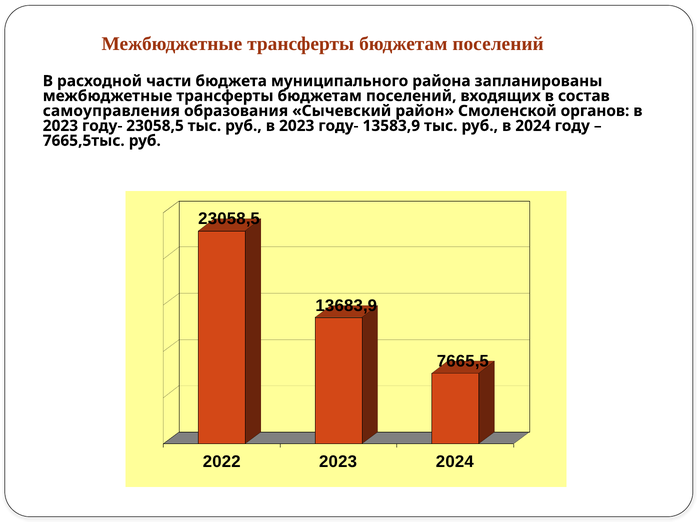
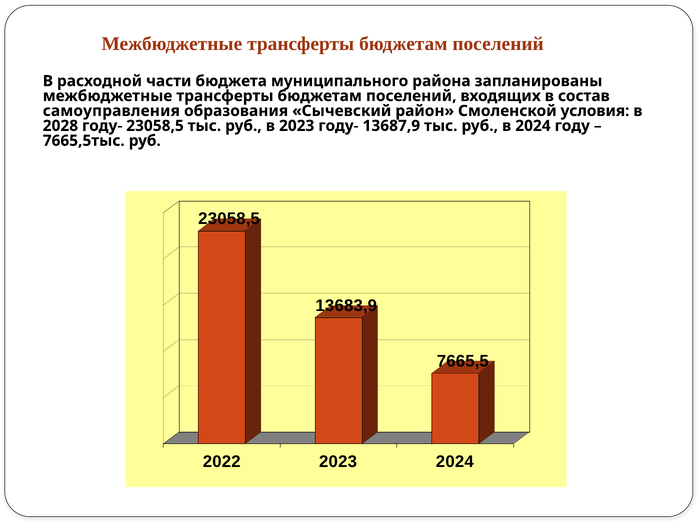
органов: органов -> условия (595, 111)
2023: 2023 -> 2028 (60, 126)
13583,9: 13583,9 -> 13687,9 (391, 126)
